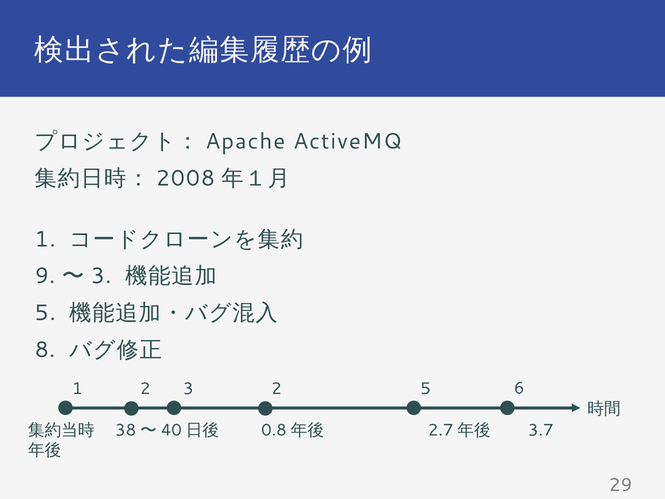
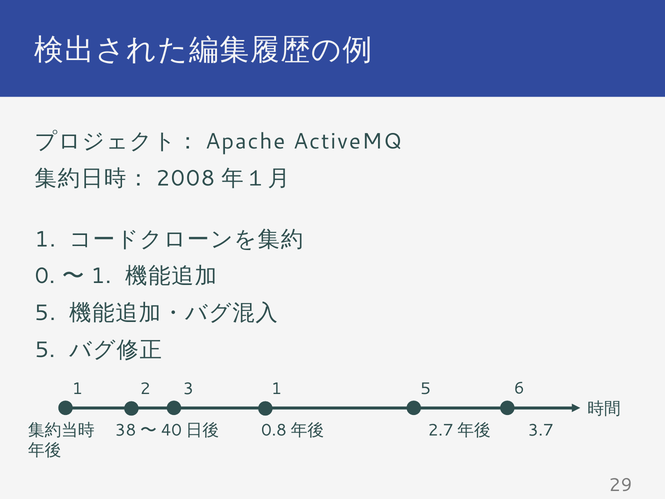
9: 9 -> 0 (45, 276)
3: 3 -> 1 (101, 276)
8: 8 -> 5 (45, 350)
1 2: 2 -> 1 (276, 389)
